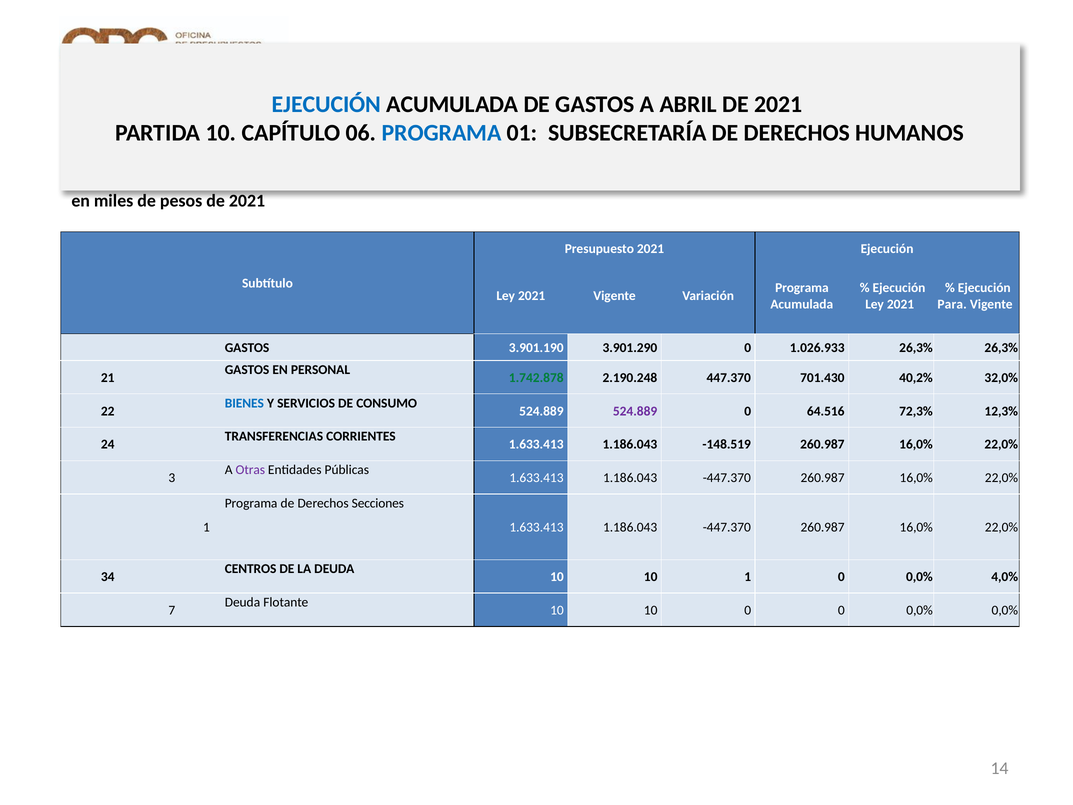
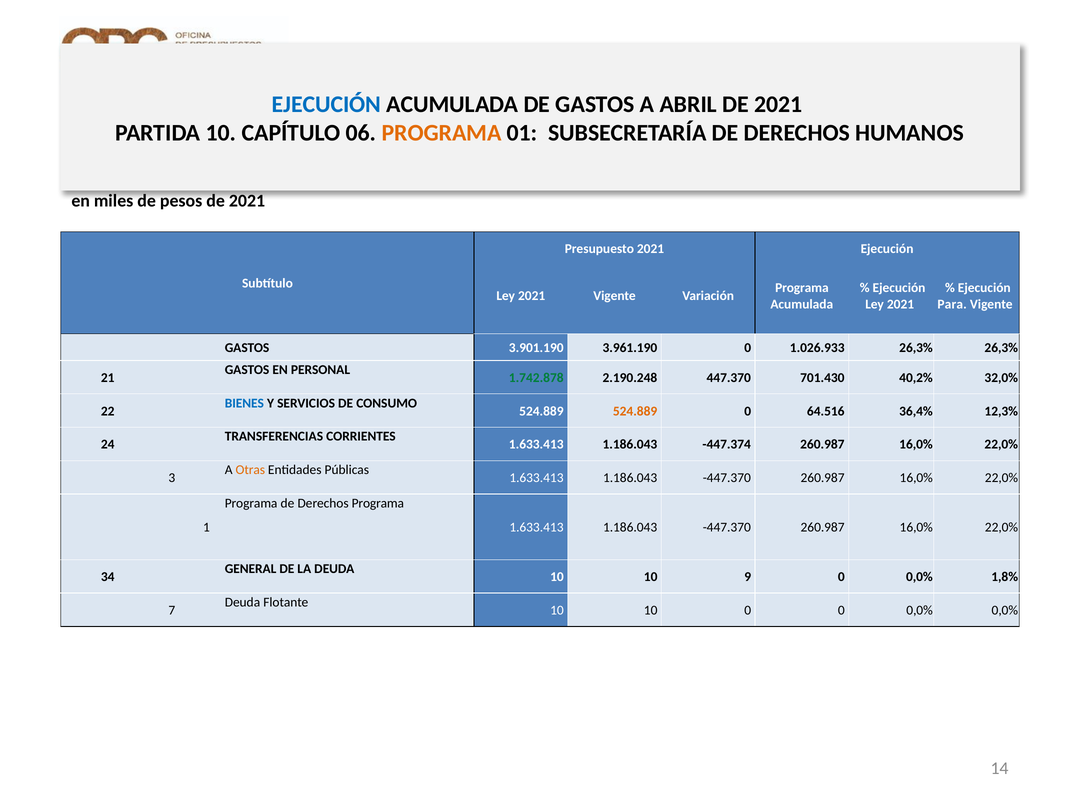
PROGRAMA colour: blue -> orange (442, 133)
3.901.290: 3.901.290 -> 3.961.190 (630, 348)
524.889 colour: purple -> orange (635, 411)
72,3%: 72,3% -> 36,4% (916, 411)
-148.519: -148.519 -> -447.374 (727, 444)
Otras colour: purple -> orange (250, 470)
Derechos Secciones: Secciones -> Programa (378, 503)
CENTROS: CENTROS -> GENERAL (251, 569)
10 1: 1 -> 9 (748, 577)
4,0%: 4,0% -> 1,8% (1005, 577)
